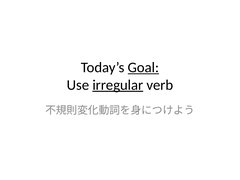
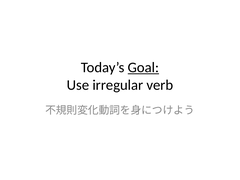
irregular underline: present -> none (118, 85)
